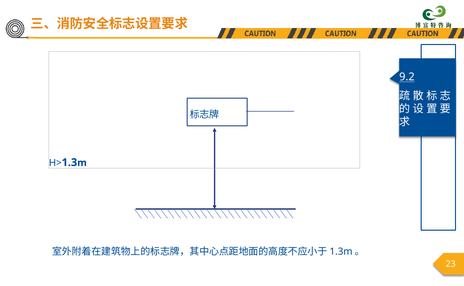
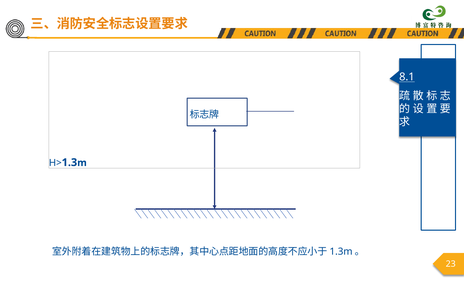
9.2: 9.2 -> 8.1 (407, 77)
